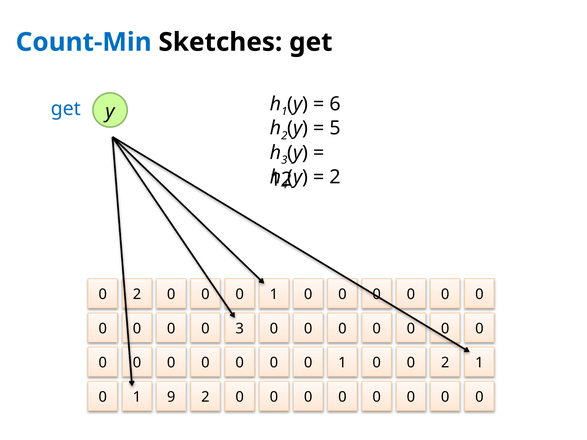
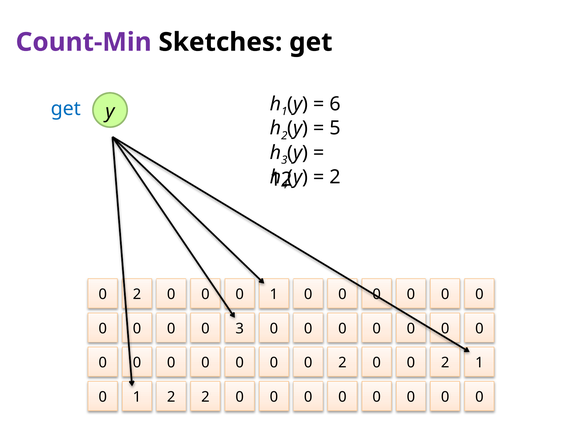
Count-Min colour: blue -> purple (84, 42)
1: 1 -> 2 (342, 363)
1 9: 9 -> 2 (171, 397)
